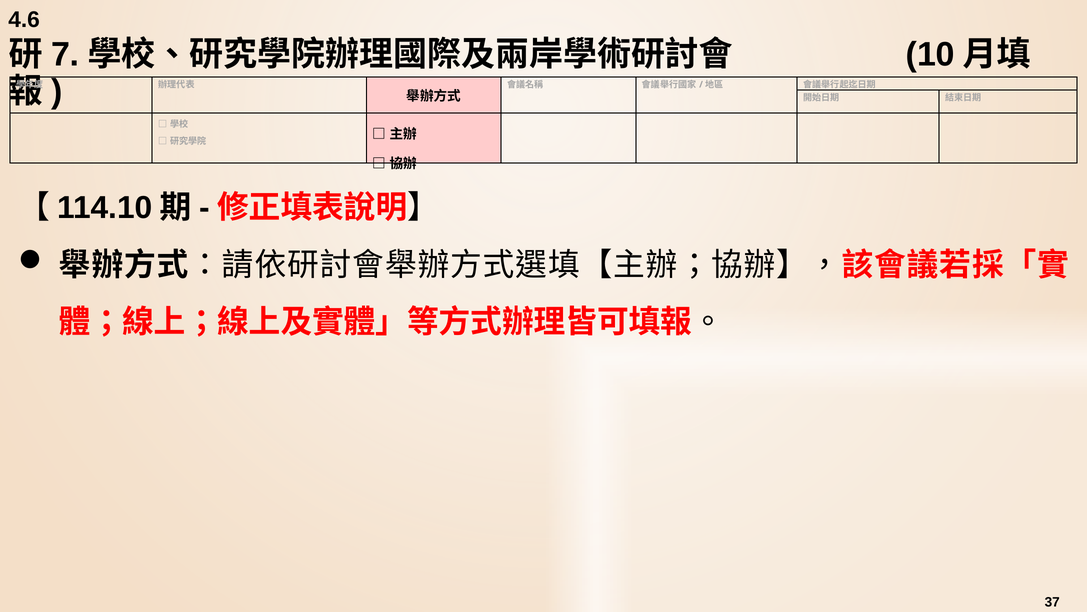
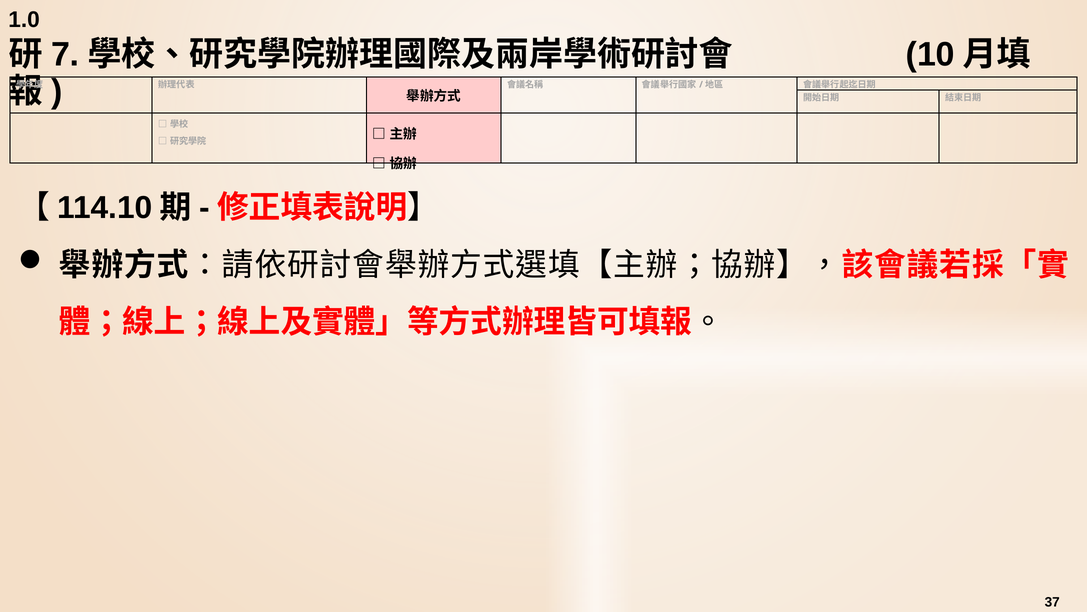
4.6: 4.6 -> 1.0 (24, 20)
